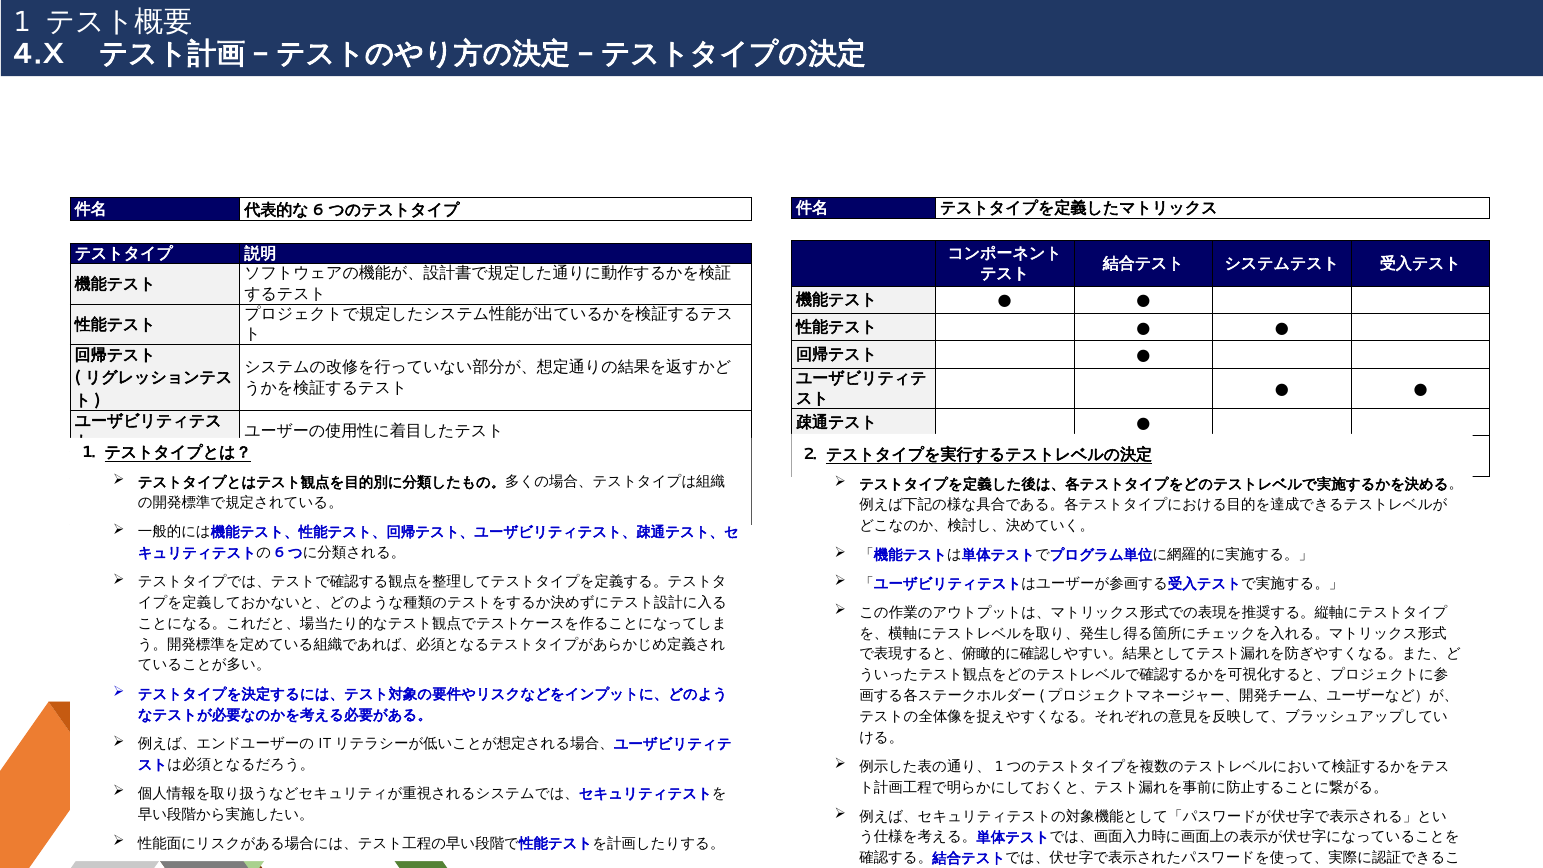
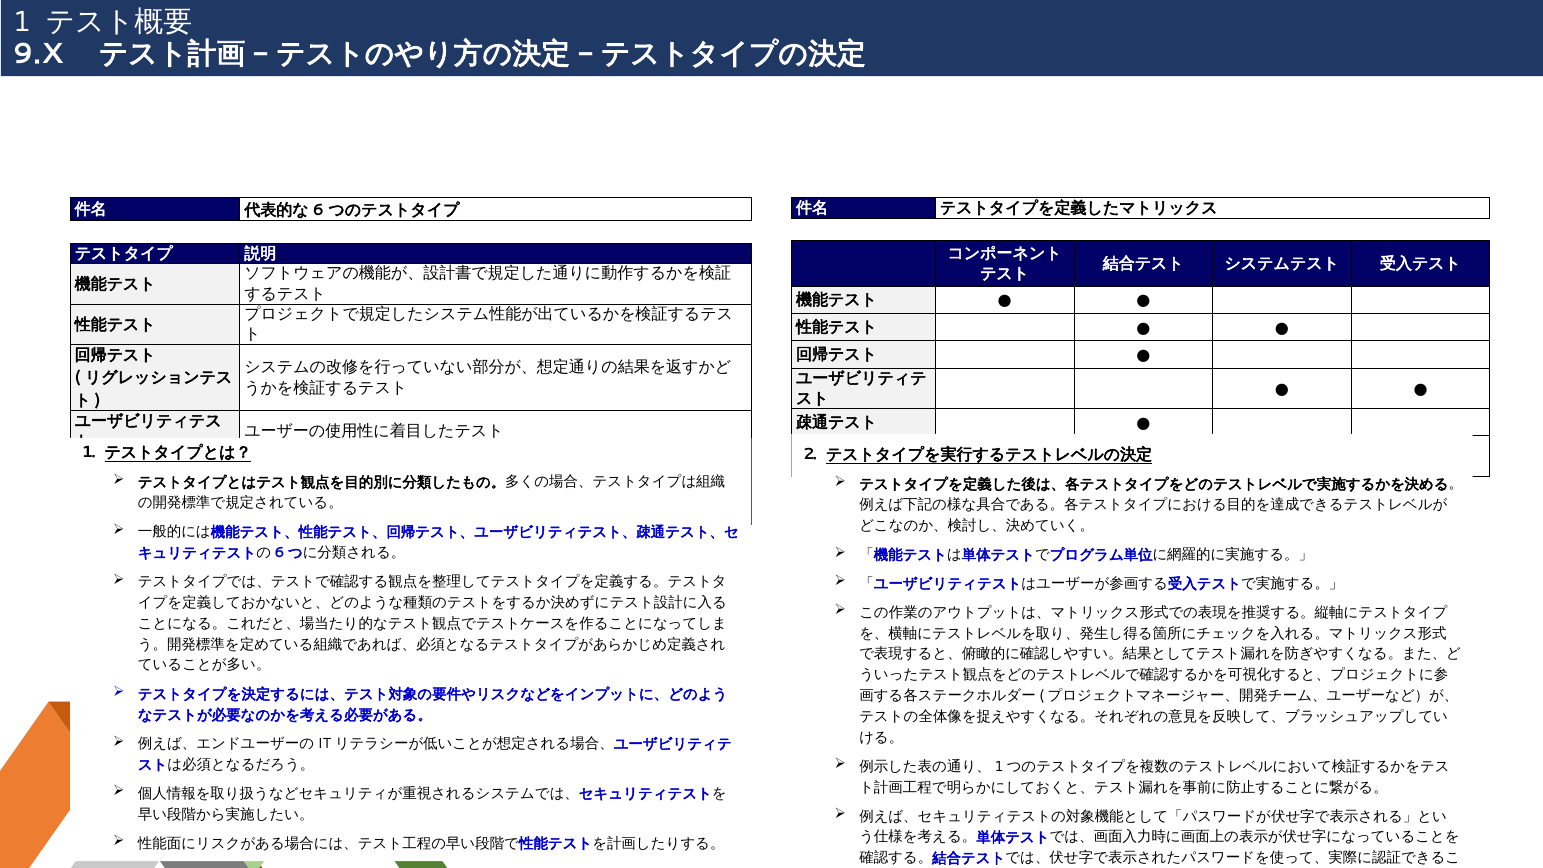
4.X: 4.X -> 9.X (38, 54)
